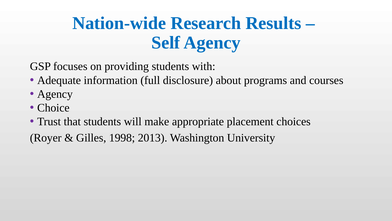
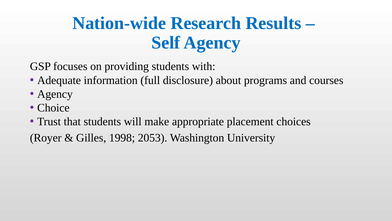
2013: 2013 -> 2053 (153, 138)
